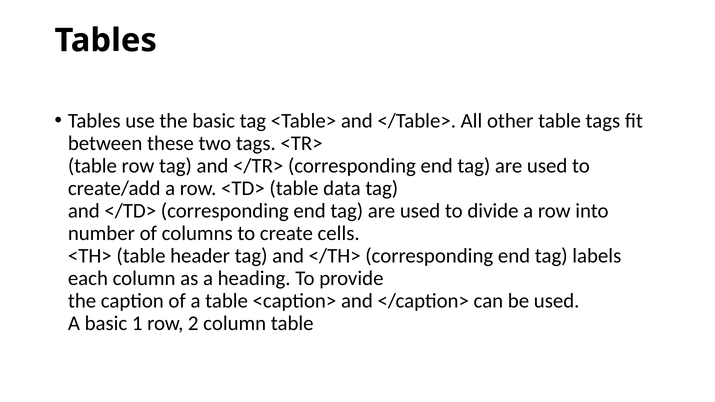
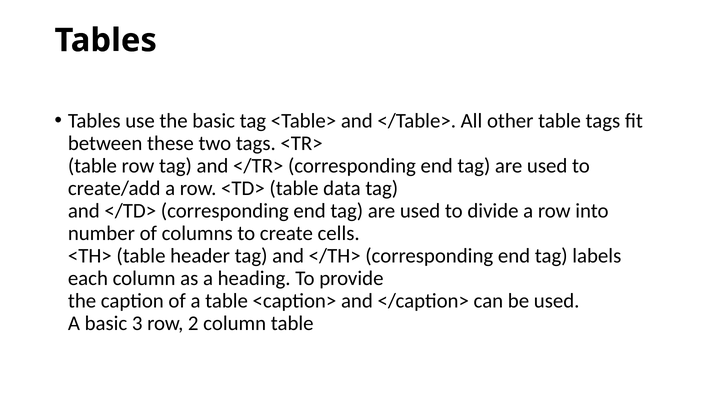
1: 1 -> 3 (137, 324)
